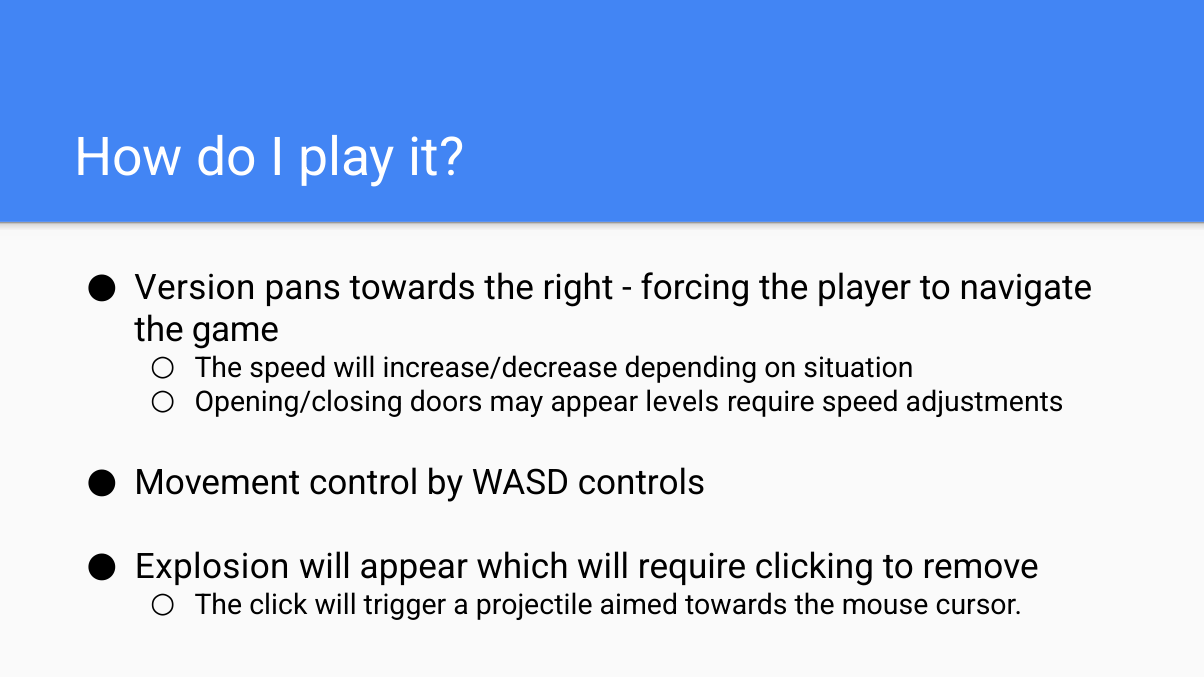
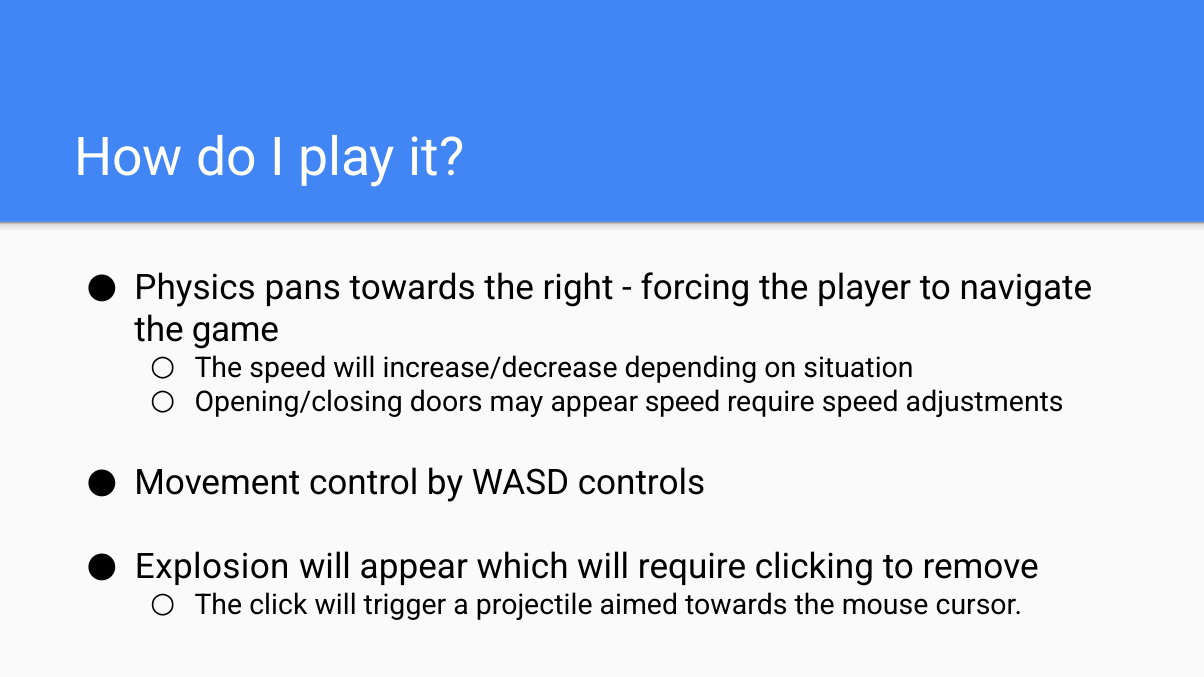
Version: Version -> Physics (195, 288)
appear levels: levels -> speed (683, 402)
